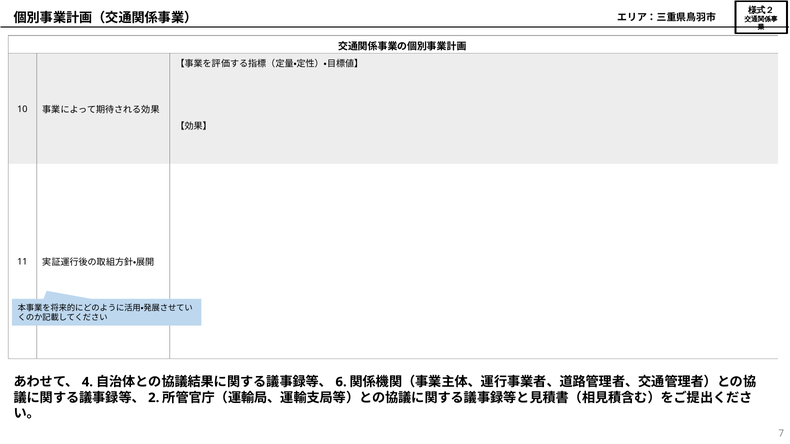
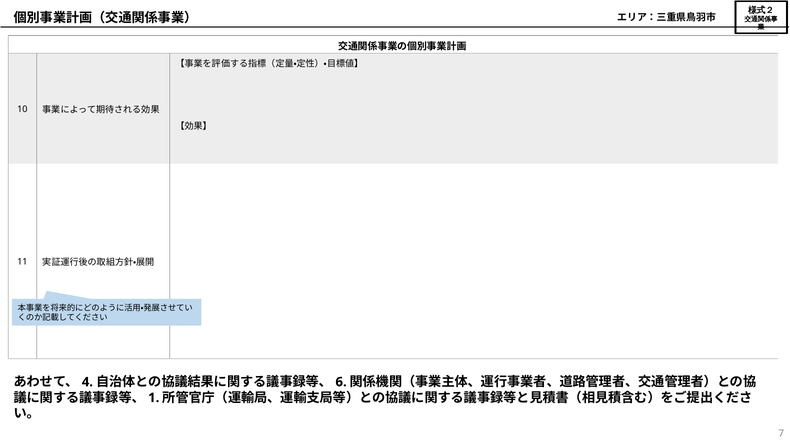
2: 2 -> 1 (154, 398)
